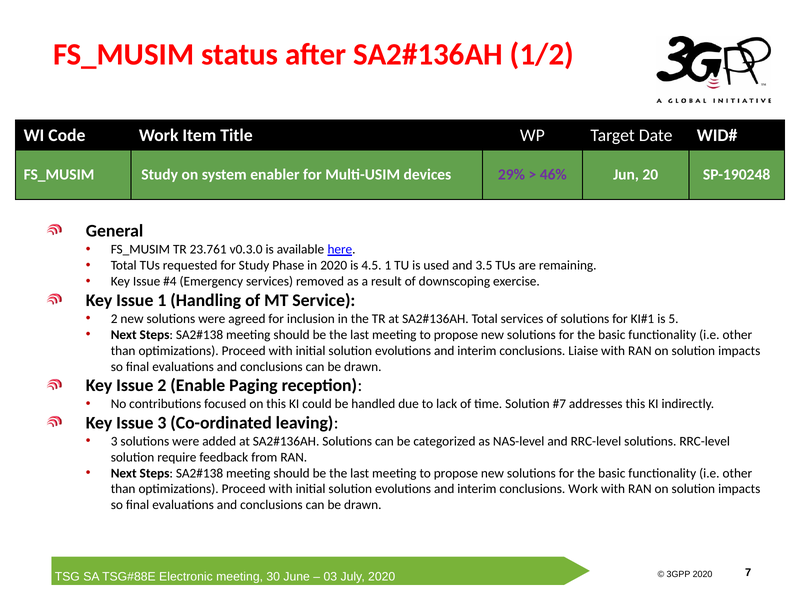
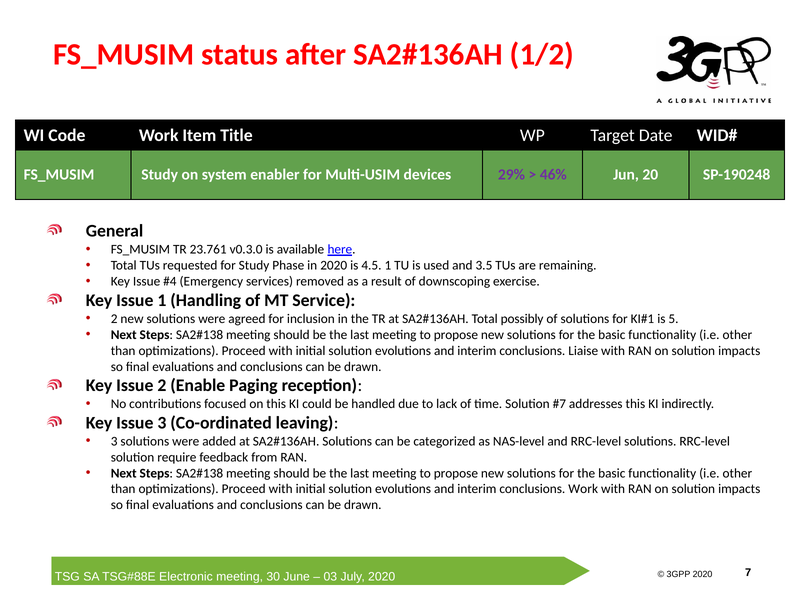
Total services: services -> possibly (522, 318)
